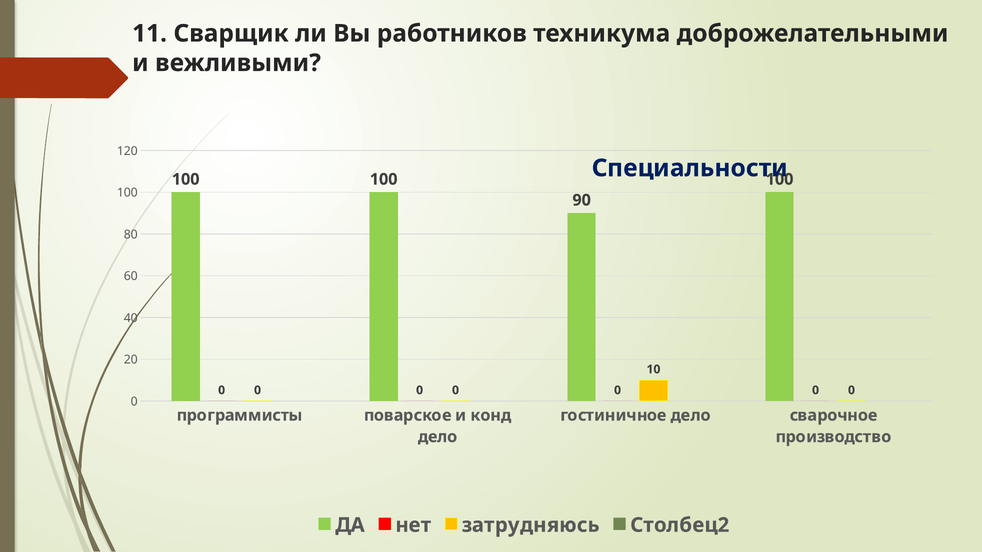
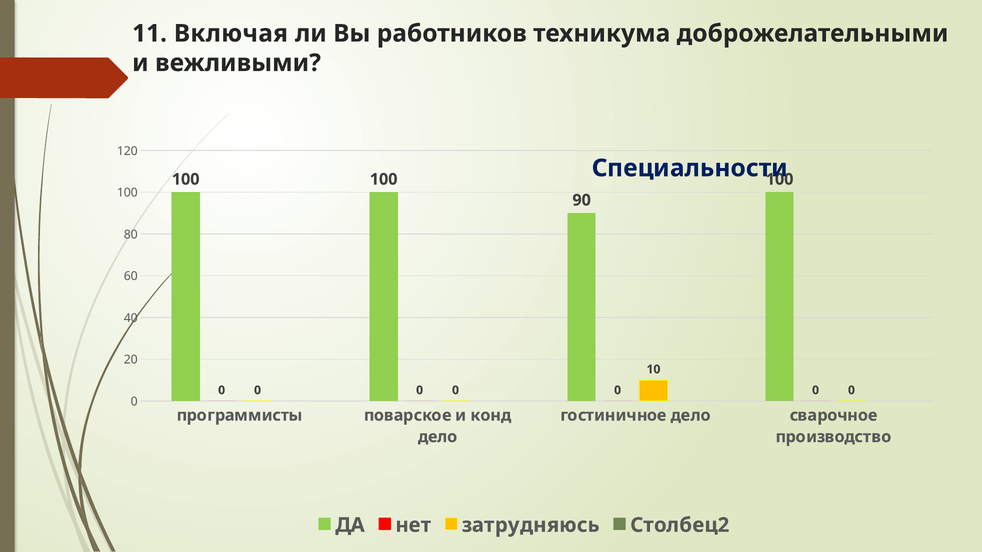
Сварщик: Сварщик -> Включая (231, 34)
